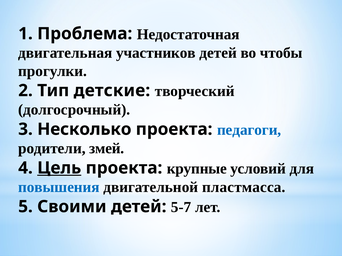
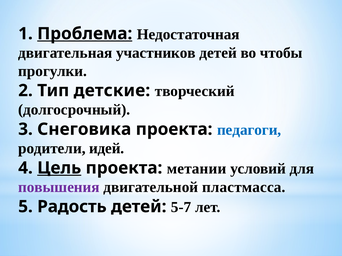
Проблема underline: none -> present (85, 34)
Несколько: Несколько -> Снеговика (84, 129)
змей: змей -> идей (107, 149)
крупные: крупные -> метании (197, 169)
повышения colour: blue -> purple (59, 187)
Своими: Своими -> Радость (72, 207)
